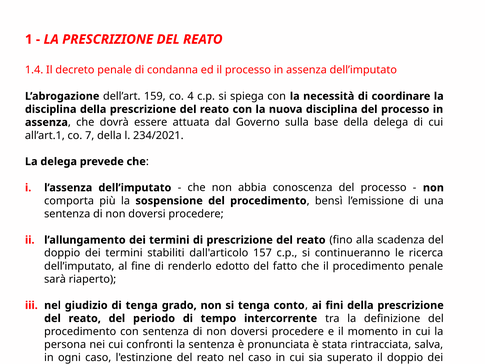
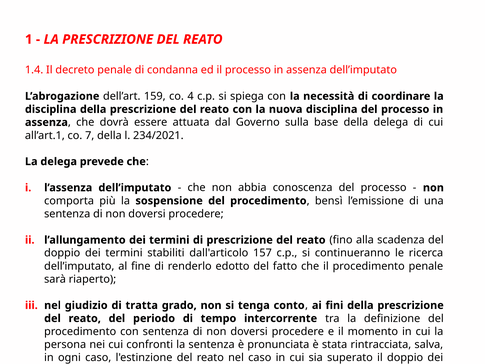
di tenga: tenga -> tratta (142, 305)
